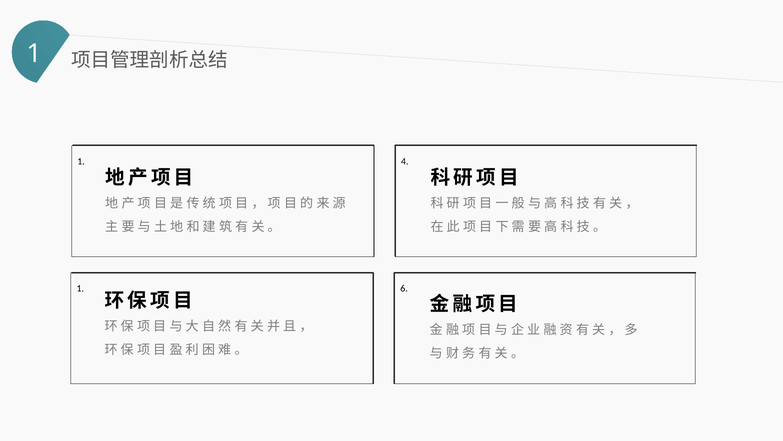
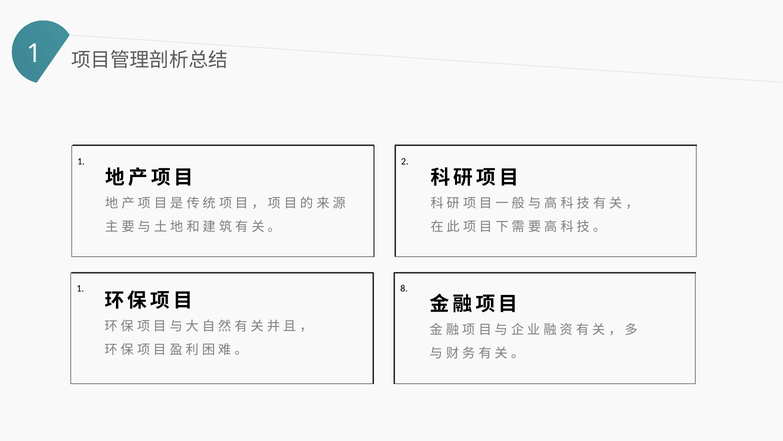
4: 4 -> 2 (405, 161)
6: 6 -> 8 (404, 288)
